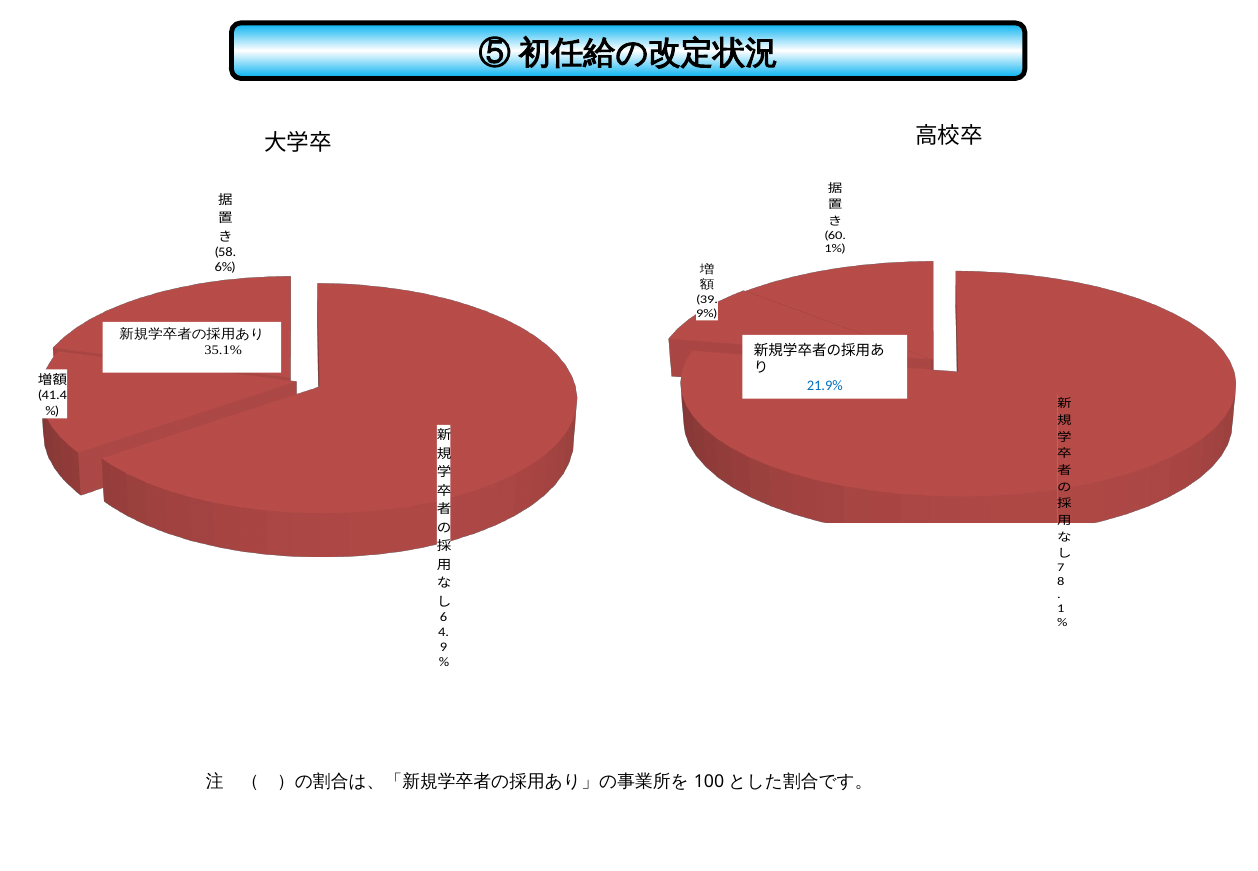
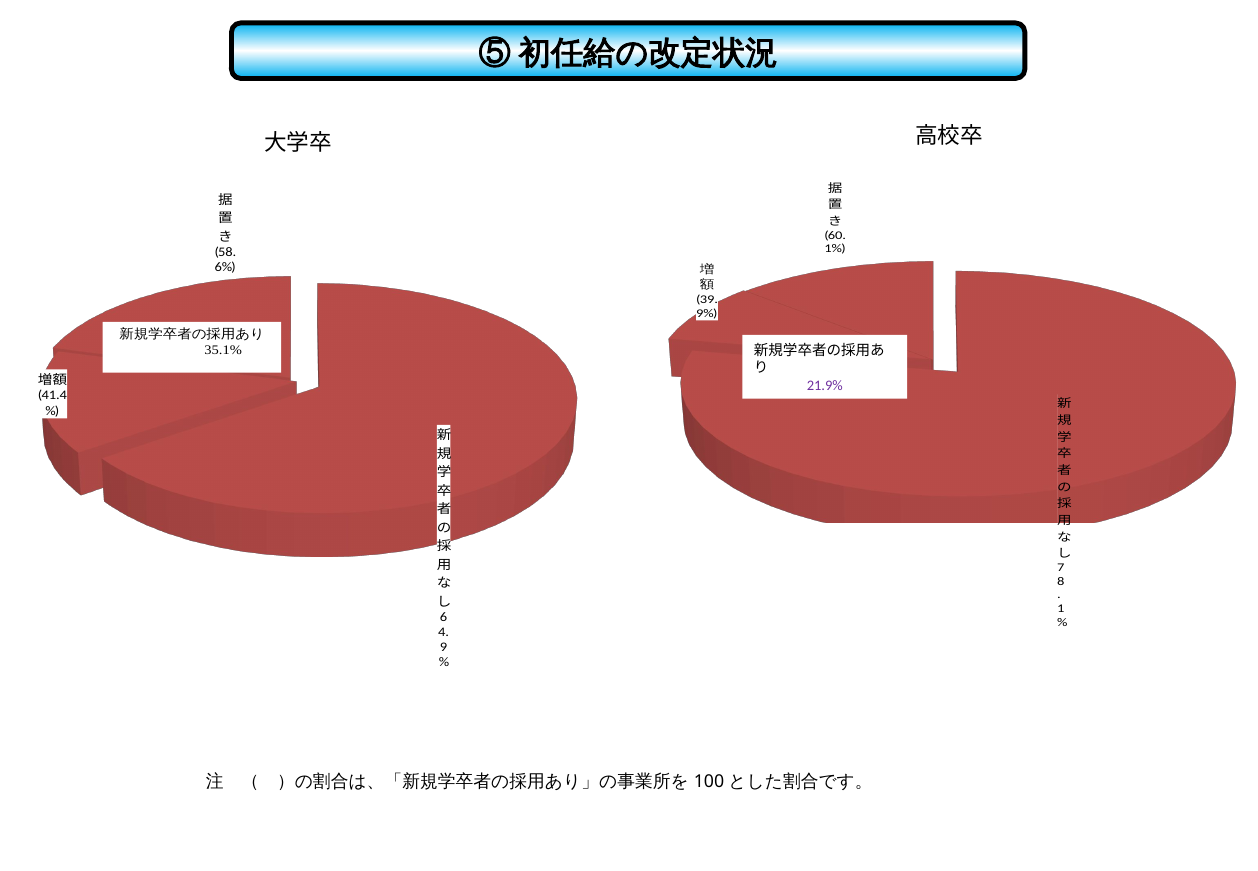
21.9% colour: blue -> purple (825, 385)
